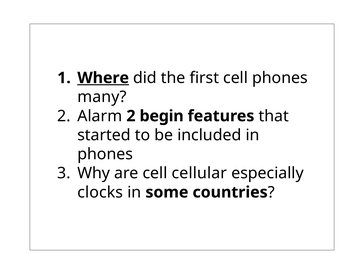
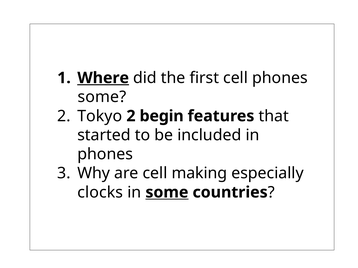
many: many -> some (102, 97)
Alarm: Alarm -> Tokyo (100, 116)
cellular: cellular -> making (199, 174)
some underline: none -> present (167, 193)
